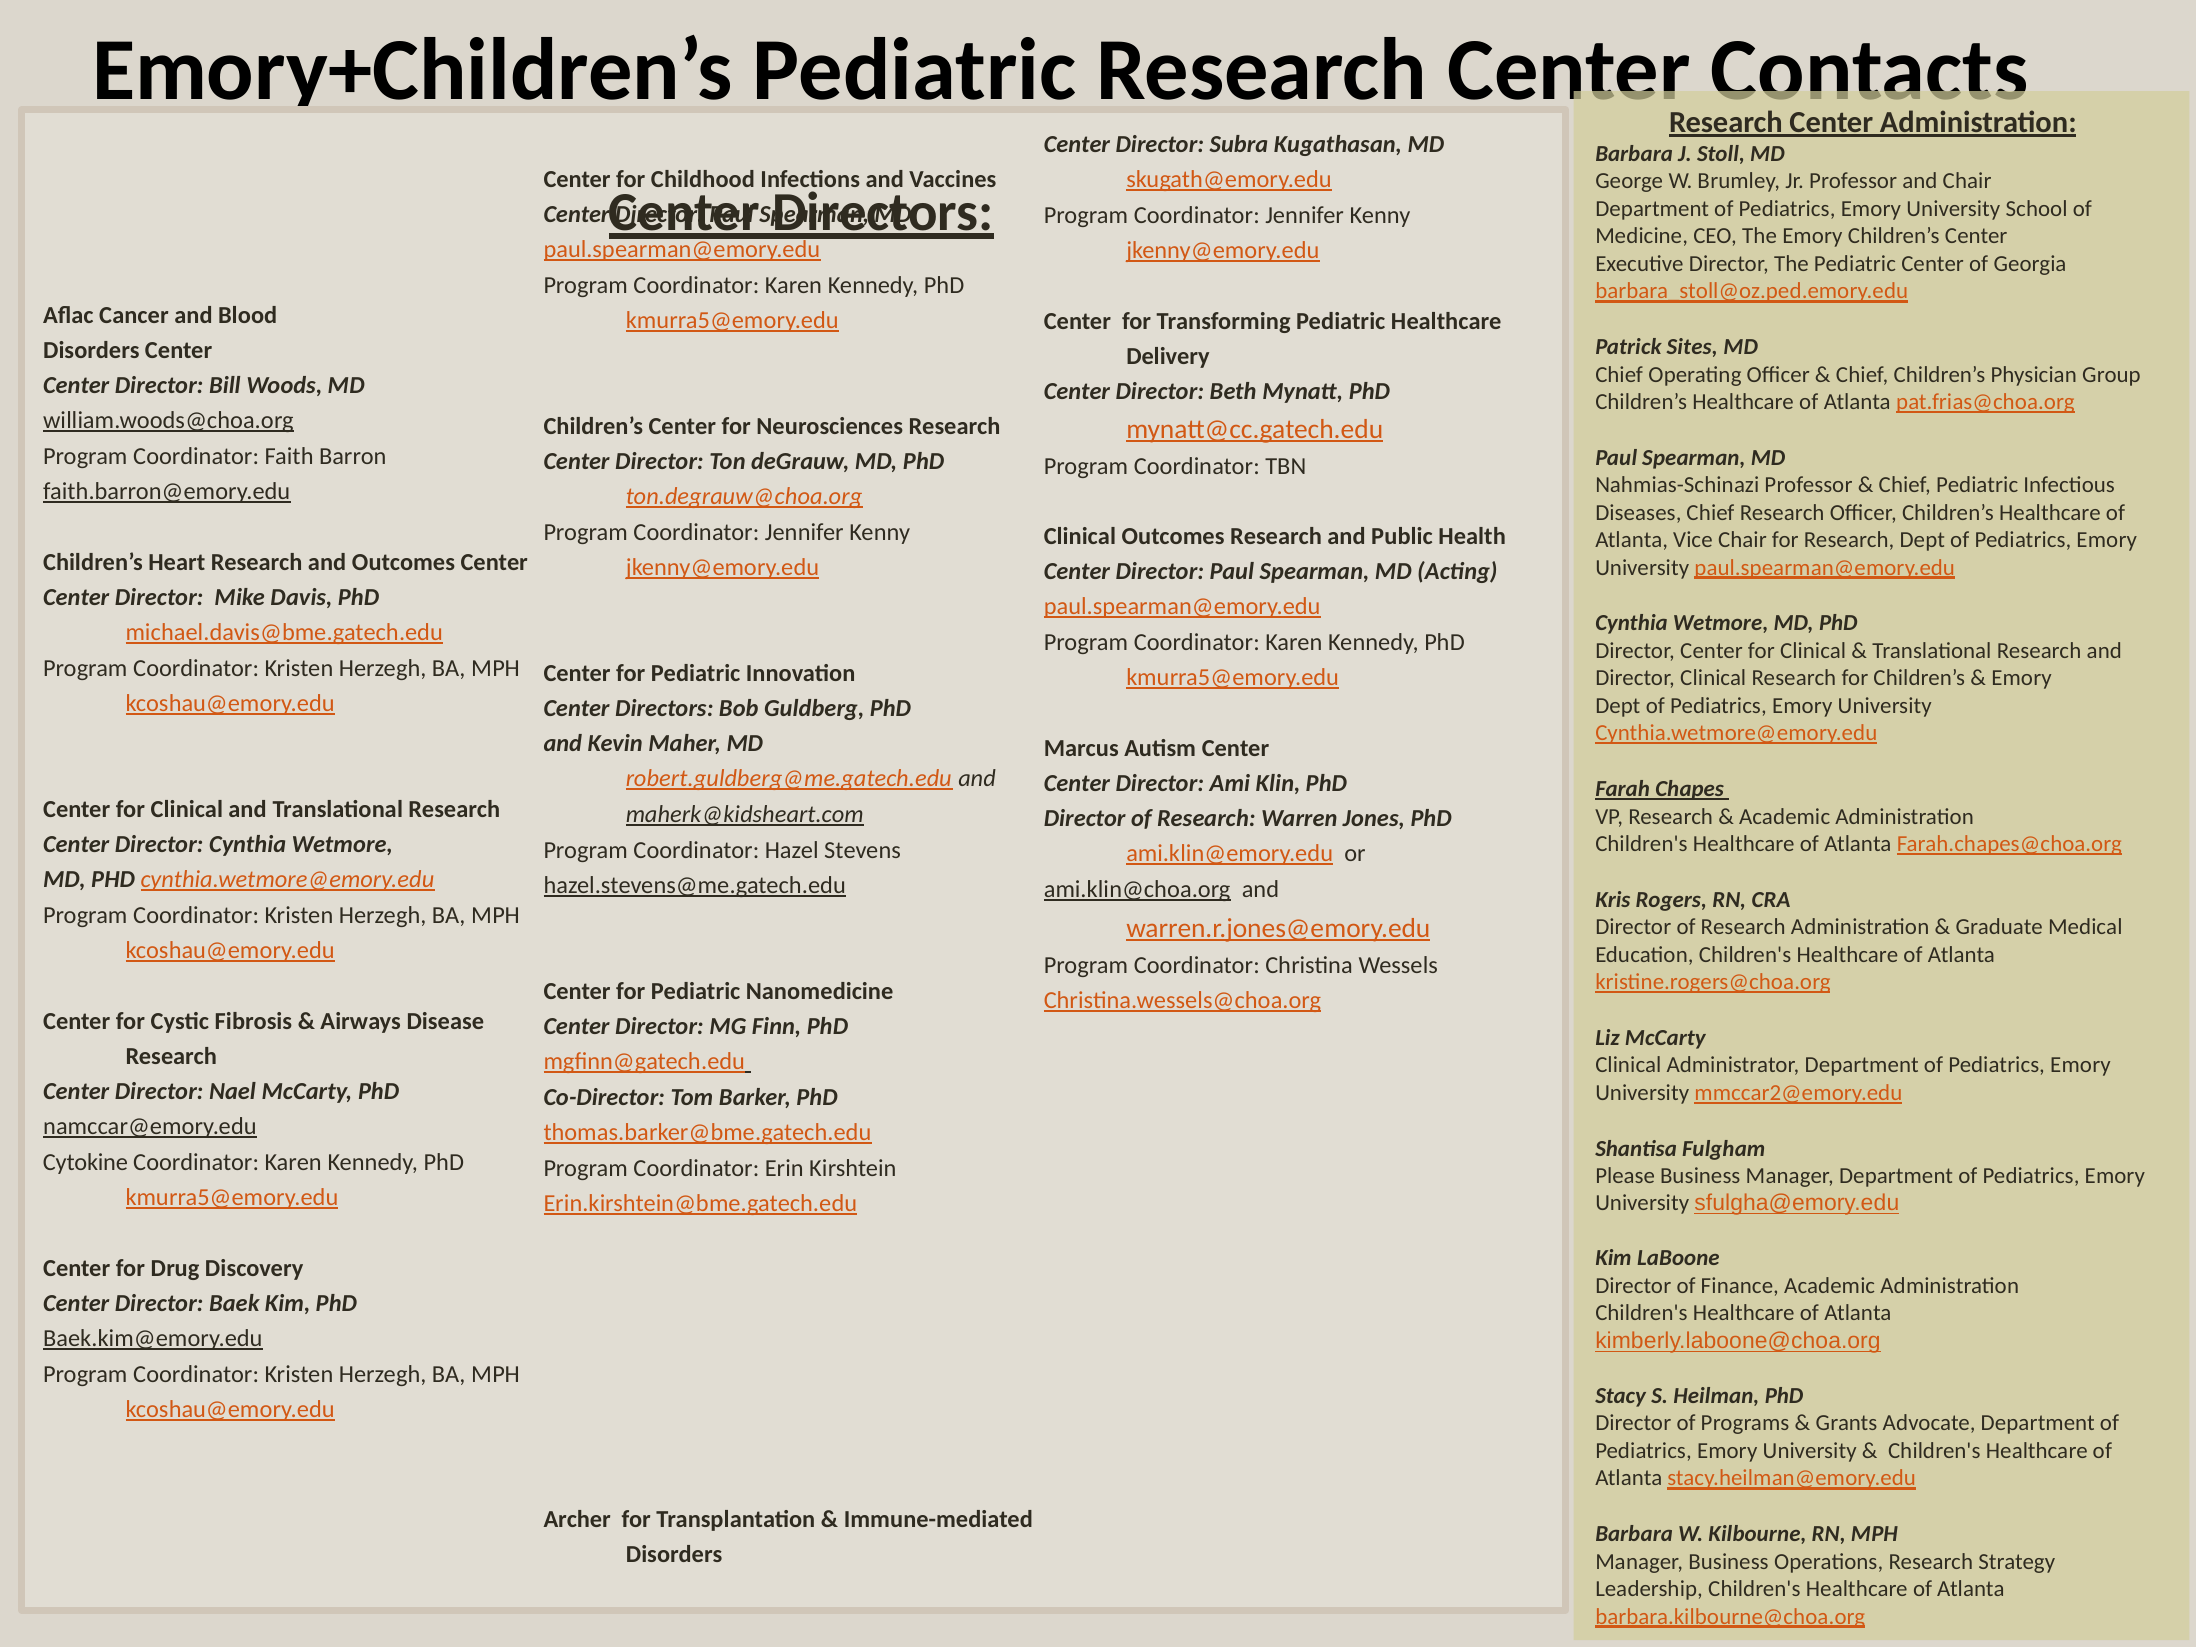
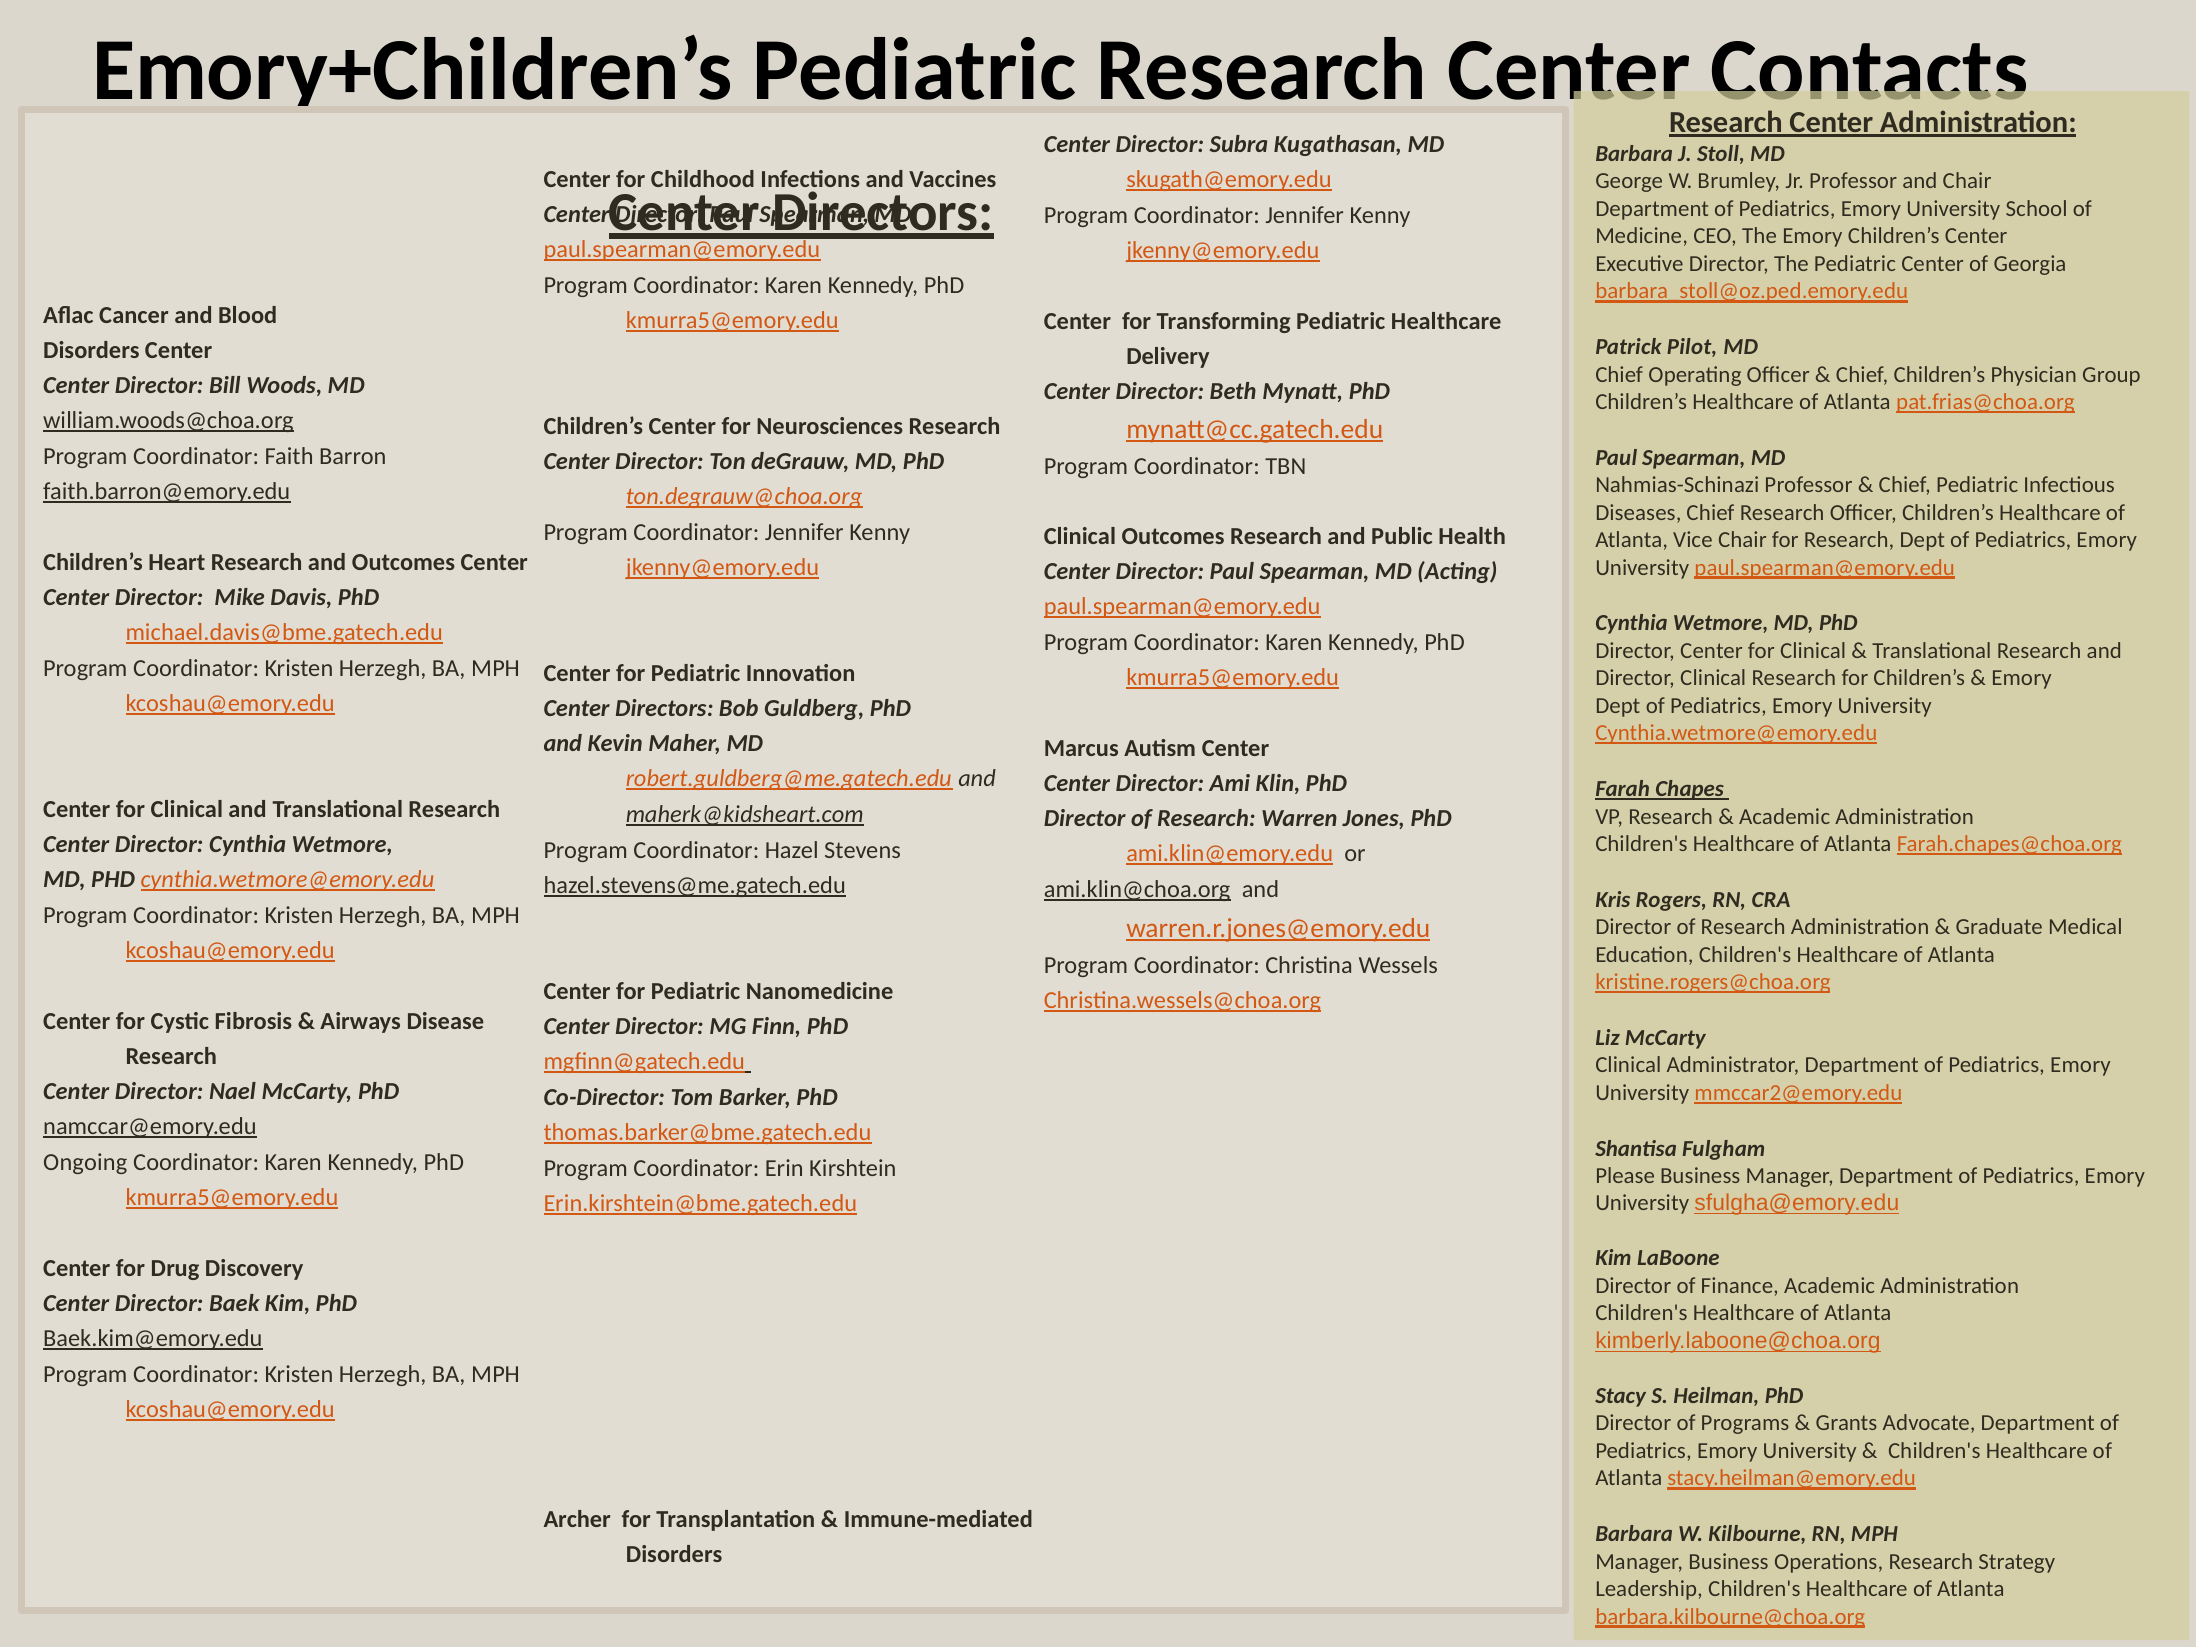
Sites: Sites -> Pilot (1692, 347)
Cytokine: Cytokine -> Ongoing (85, 1162)
